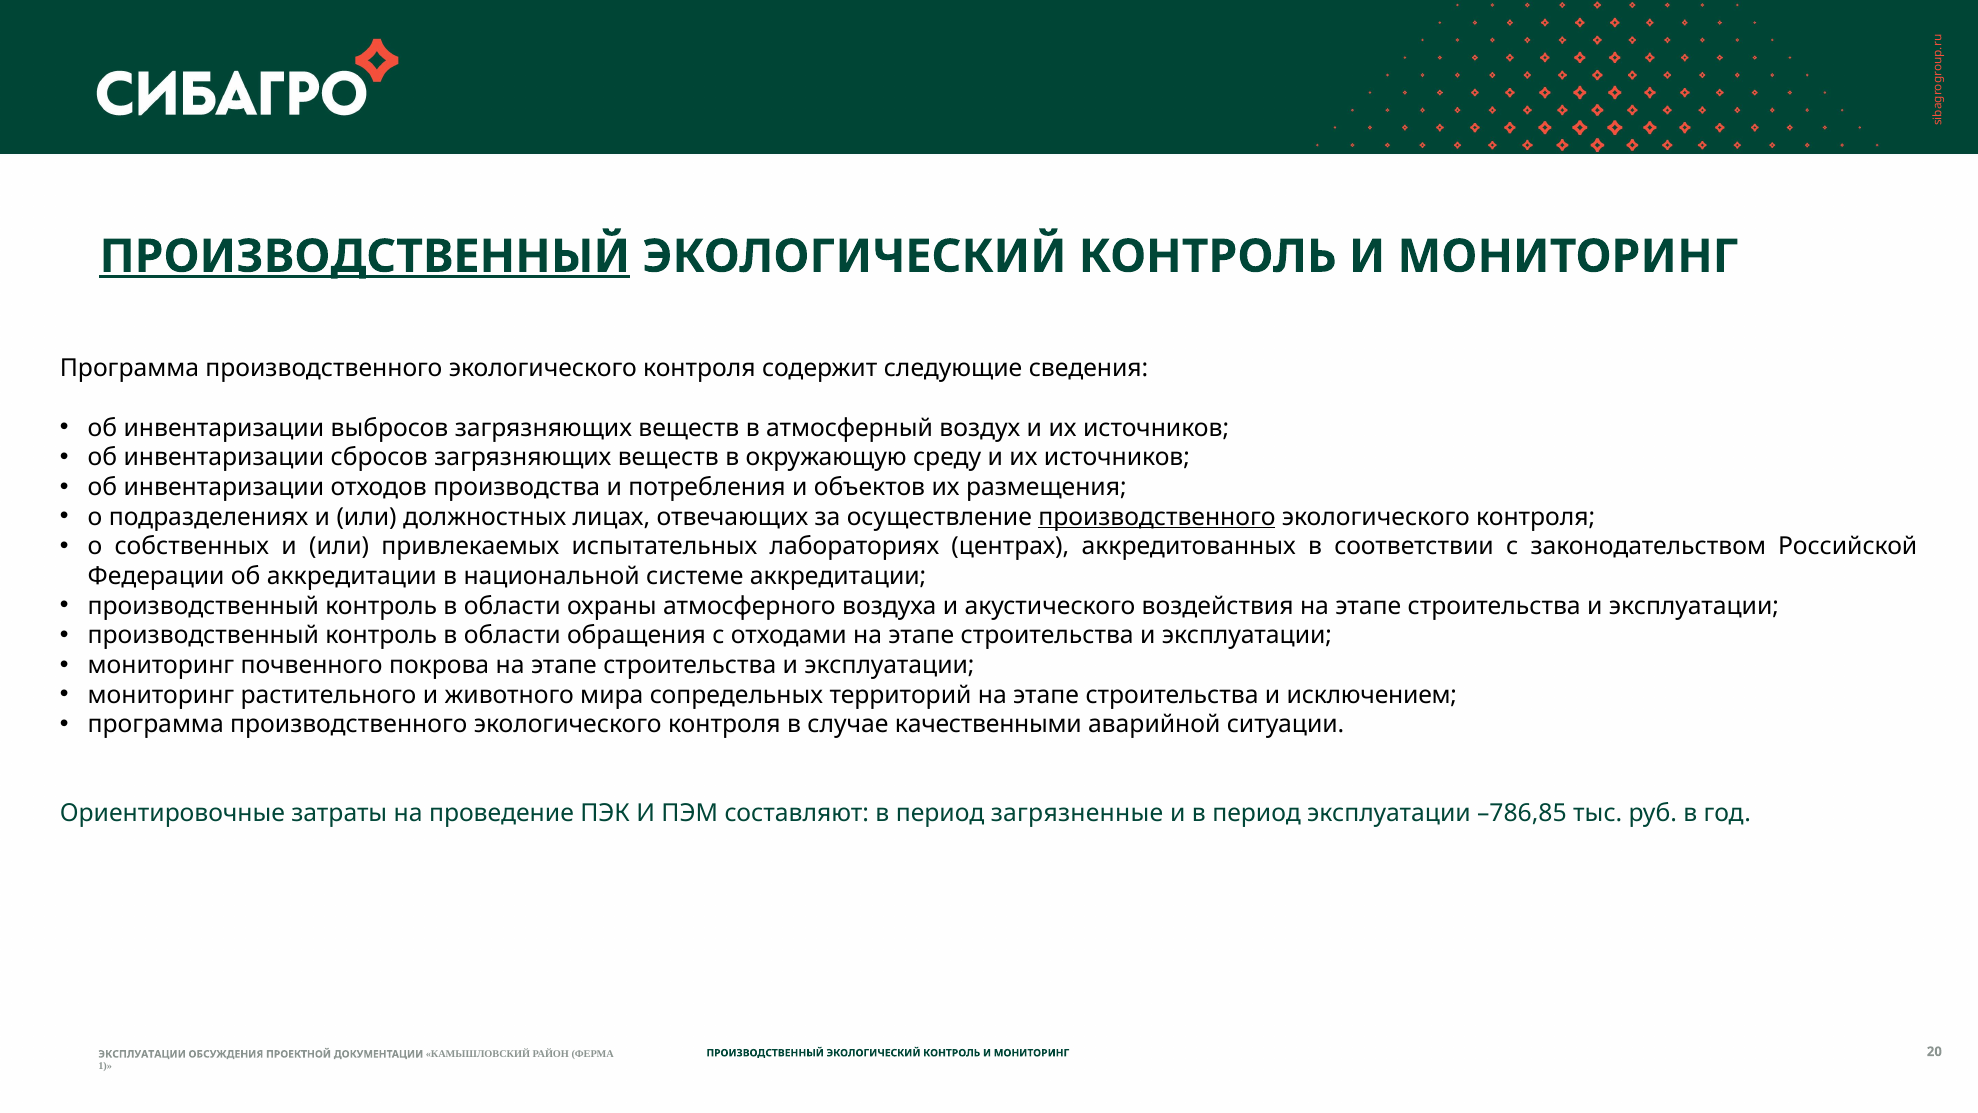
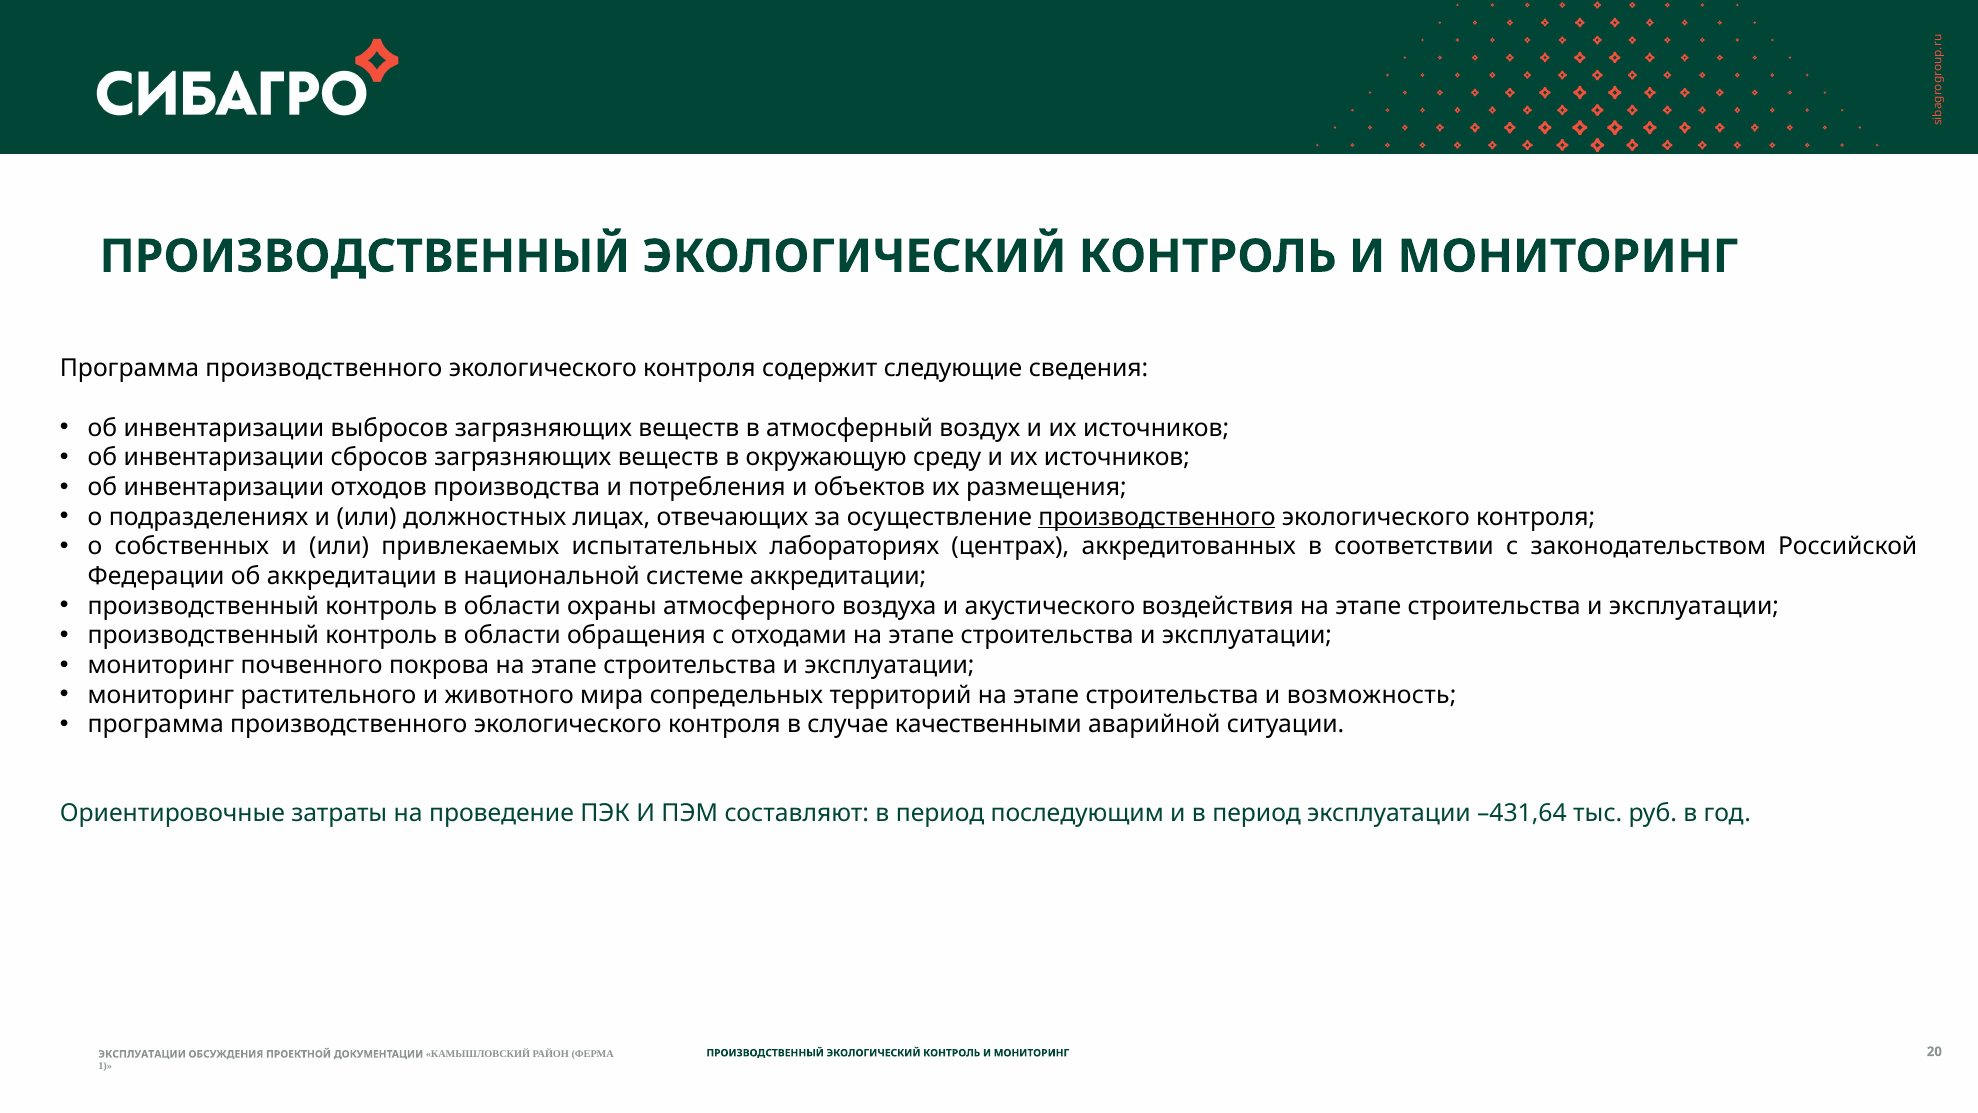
ПРОИЗВОДСТВЕННЫЙ underline: present -> none (365, 256)
исключением: исключением -> возможность (1372, 695)
загрязненные: загрязненные -> последующим (1077, 814)
–786,85: –786,85 -> –431,64 (1522, 814)
